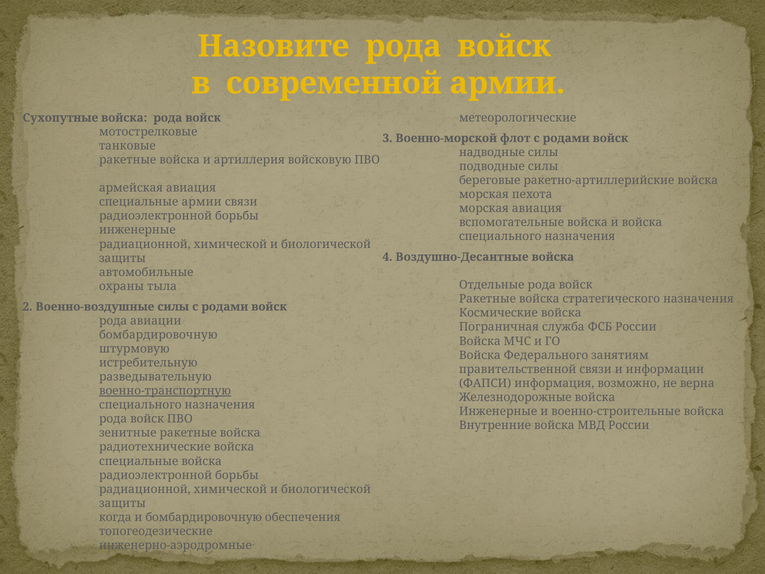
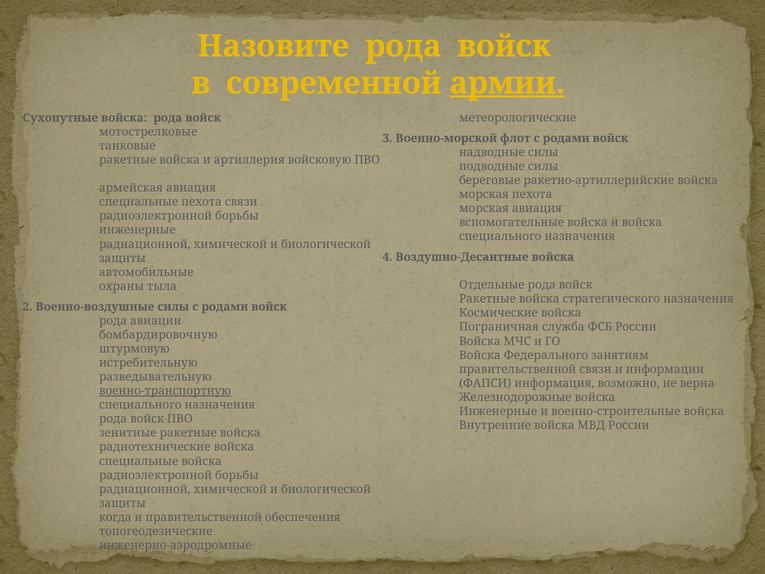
армии underline: none -> present (507, 83)
специальные армии: армии -> пехота (202, 202)
и бомбардировочную: бомбардировочную -> правительственной (204, 517)
